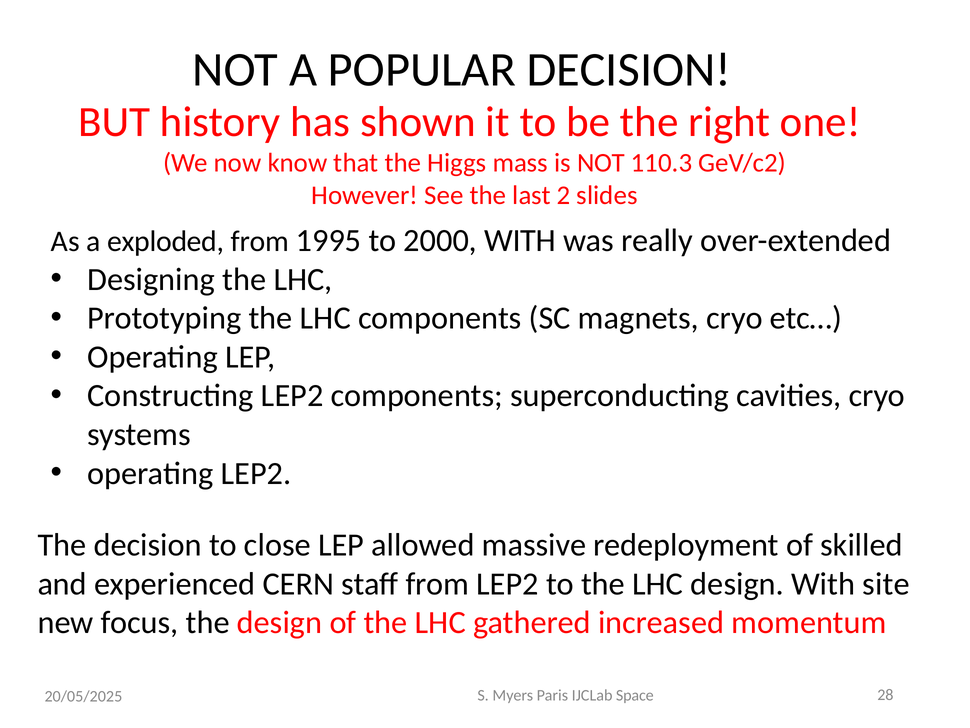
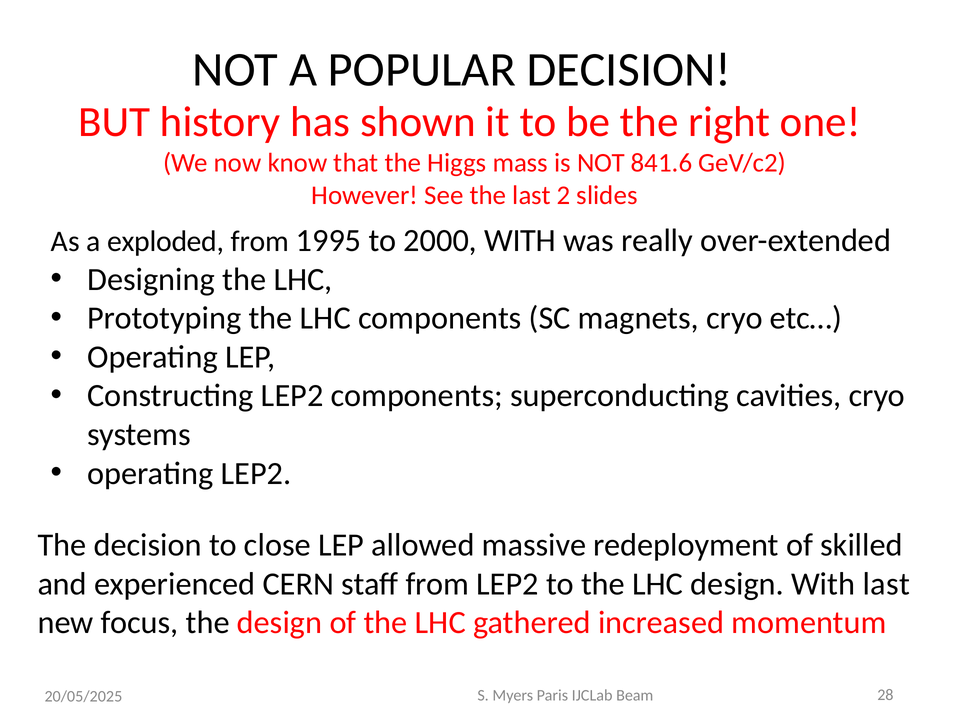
110.3: 110.3 -> 841.6 (662, 163)
With site: site -> last (886, 583)
Space: Space -> Beam (635, 695)
